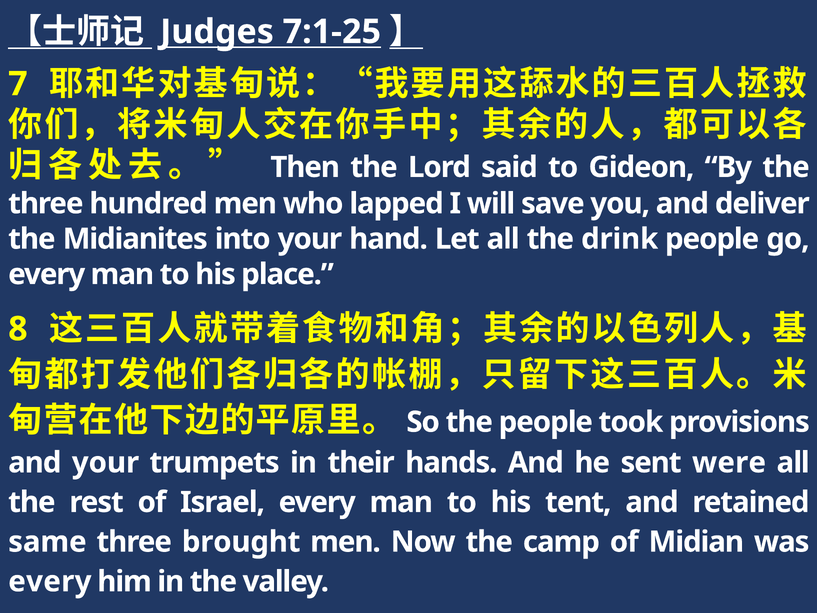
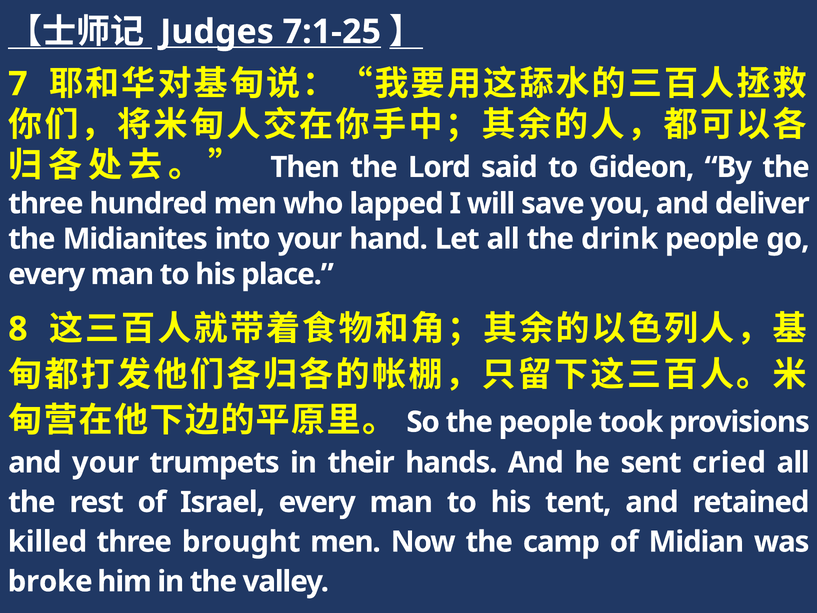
were: were -> cried (729, 462)
same: same -> killed (47, 542)
every: every -> broke (50, 581)
